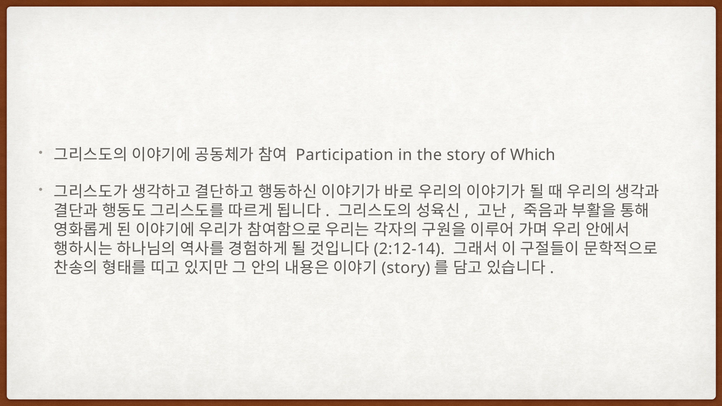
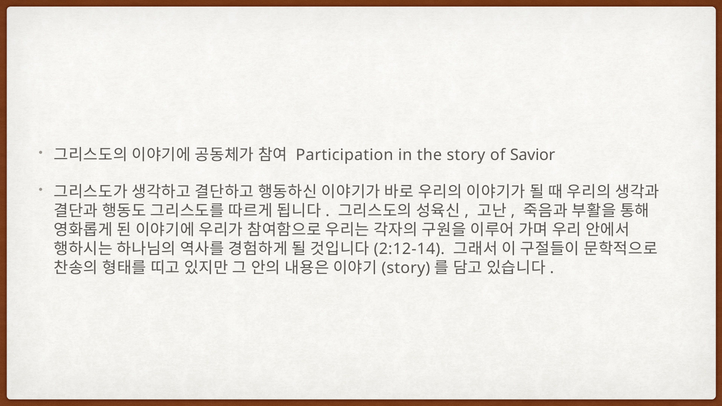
Which: Which -> Savior (533, 155)
